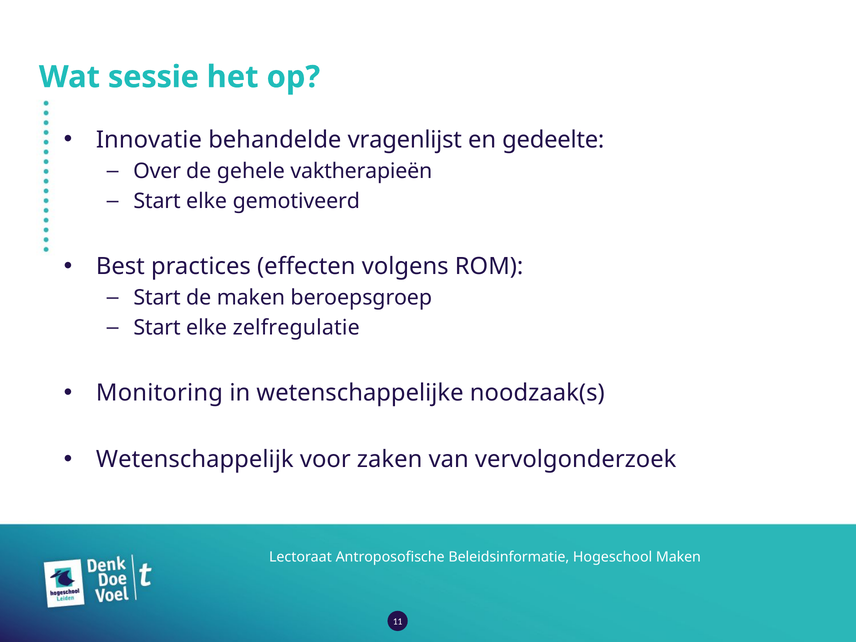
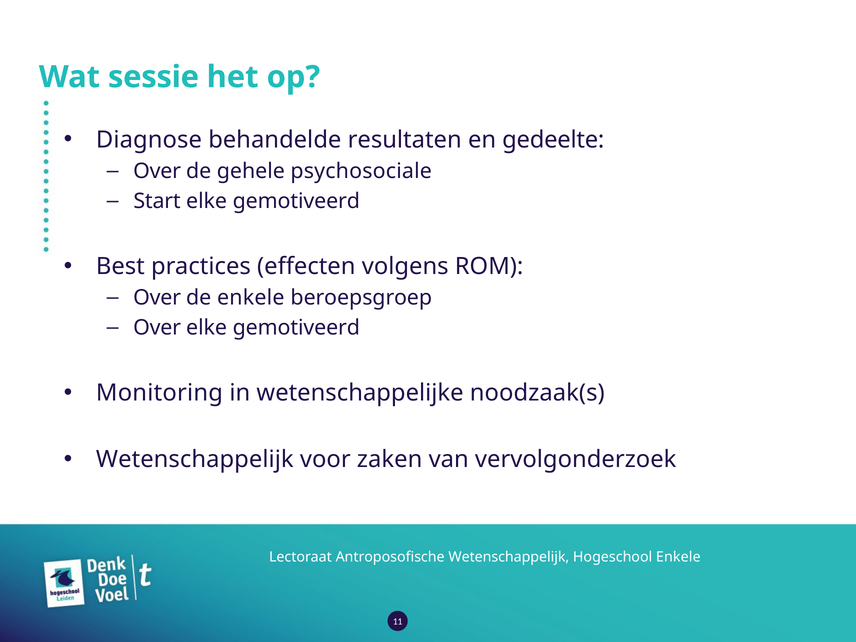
Innovatie: Innovatie -> Diagnose (149, 140)
vragenlijst: vragenlijst -> resultaten (405, 140)
vaktherapieën: vaktherapieën -> psychosociale (361, 171)
Start: Start -> Over (157, 298)
de maken: maken -> enkele (251, 298)
Start: Start -> Over (157, 328)
zelfregulatie: zelfregulatie -> gemotiveerd (296, 328)
Antroposofische Beleidsinformatie: Beleidsinformatie -> Wetenschappelijk (509, 557)
Hogeschool Maken: Maken -> Enkele (678, 557)
